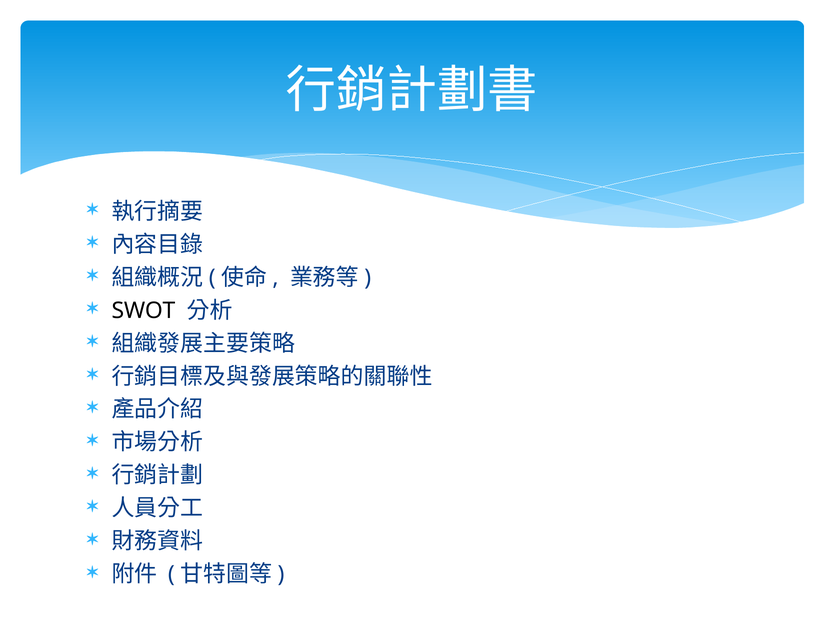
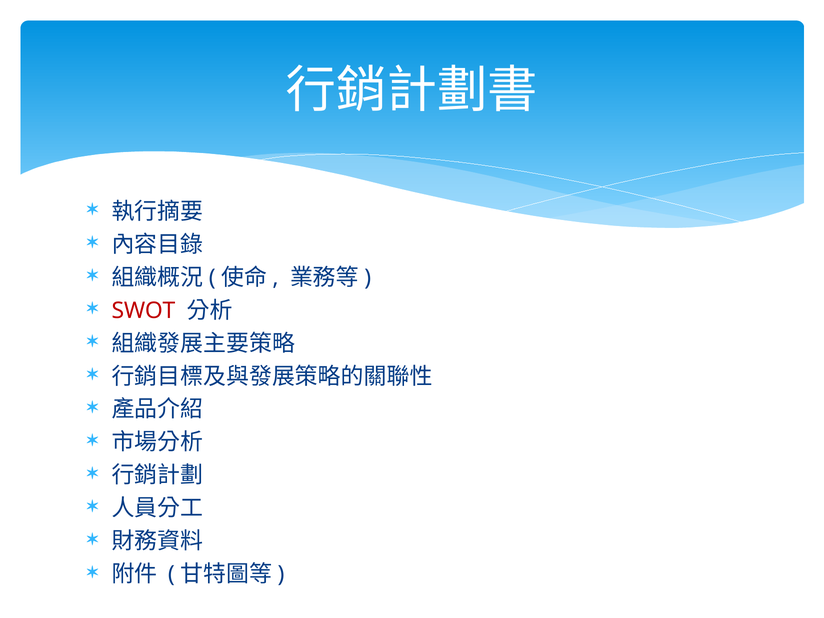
SWOT colour: black -> red (143, 311)
